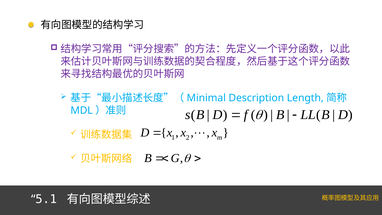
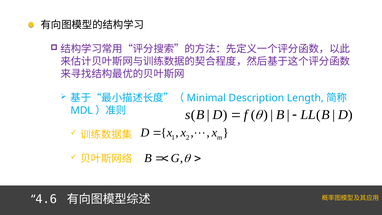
5.1: 5.1 -> 4.6 (46, 199)
